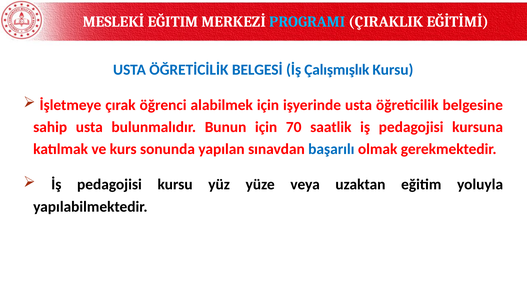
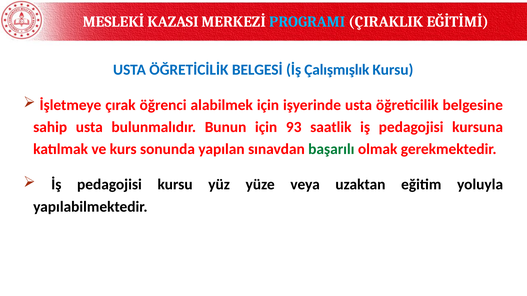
MESLEKİ EĞITIM: EĞITIM -> KAZASI (173, 22)
70: 70 -> 93 (294, 127)
başarılı colour: blue -> green (331, 149)
